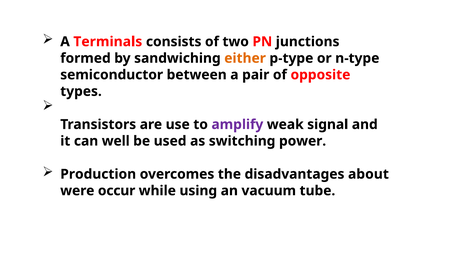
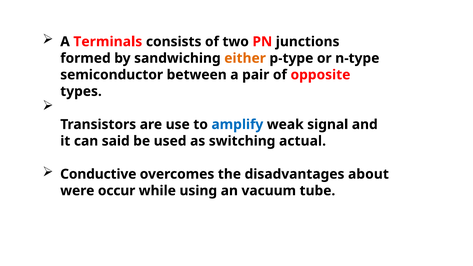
amplify colour: purple -> blue (237, 124)
well: well -> said (116, 141)
power: power -> actual (303, 141)
Production: Production -> Conductive (98, 174)
